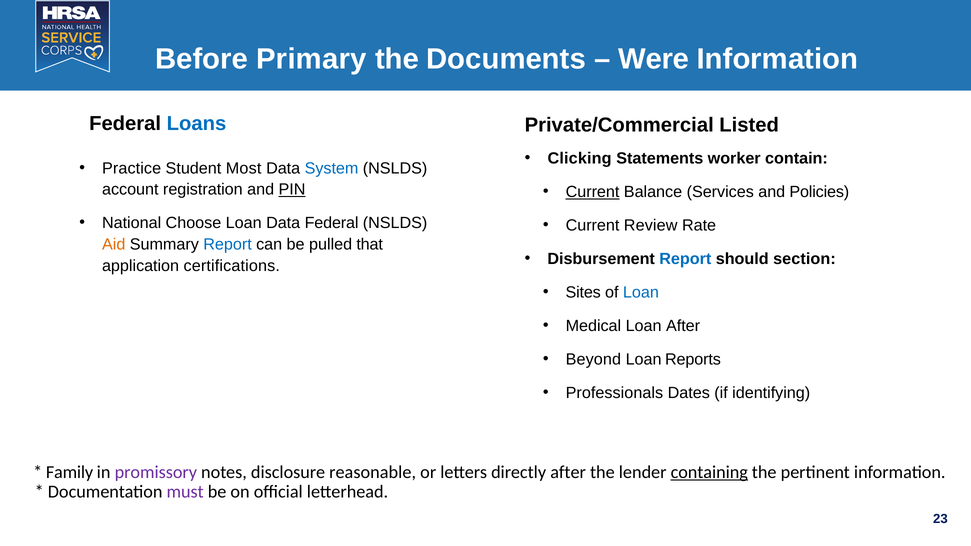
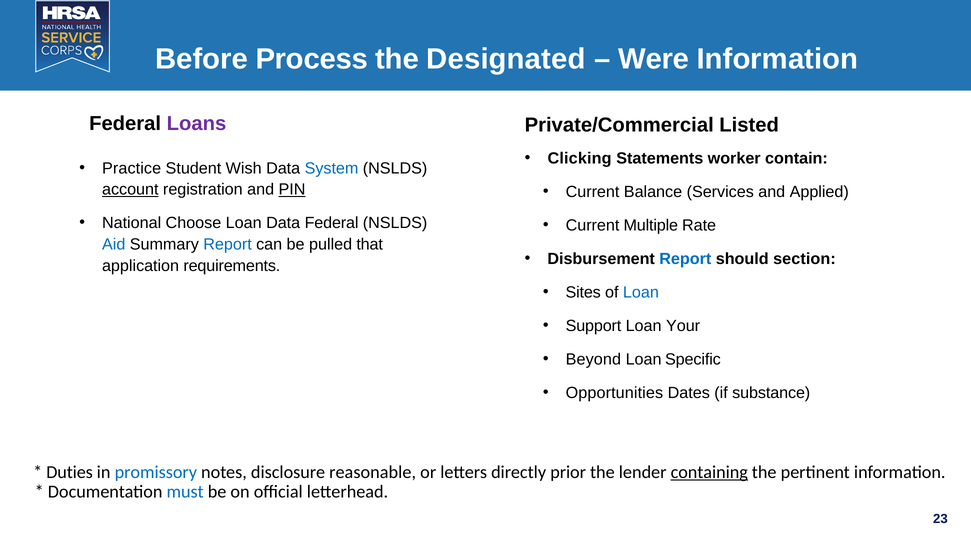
Primary: Primary -> Process (312, 59)
Documents: Documents -> Designated (506, 59)
Loans colour: blue -> purple (197, 124)
Most: Most -> Wish (244, 168)
account underline: none -> present (130, 190)
Current underline: present -> none (593, 192)
Policies: Policies -> Applied (819, 192)
Review: Review -> Multiple (651, 226)
Aid colour: orange -> blue (114, 245)
certifications: certifications -> requirements (232, 266)
Medical: Medical -> Support (593, 326)
Loan After: After -> Your (683, 326)
Reports: Reports -> Specific (693, 359)
Professionals: Professionals -> Opportunities (614, 393)
identifying: identifying -> substance (771, 393)
Family: Family -> Duties (70, 472)
promissory colour: purple -> blue (156, 472)
directly after: after -> prior (568, 472)
must colour: purple -> blue (185, 492)
